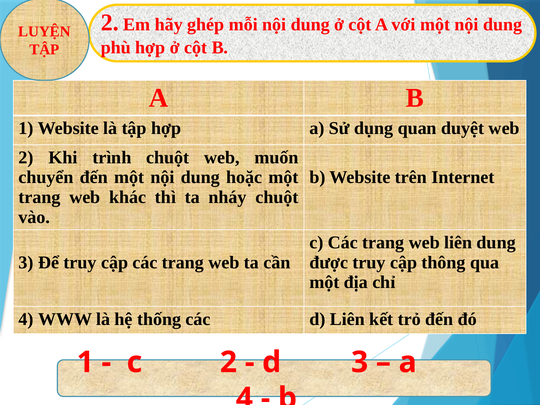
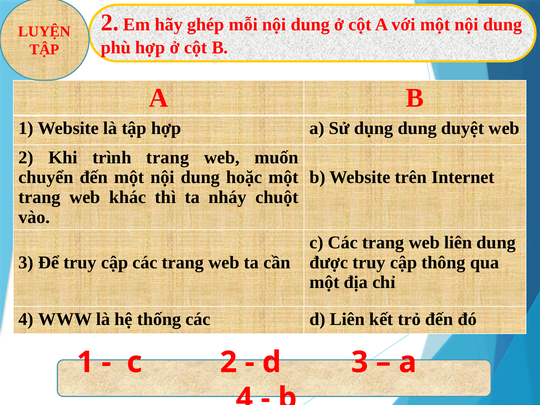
dụng quan: quan -> dung (417, 128)
trình chuột: chuột -> trang (168, 157)
